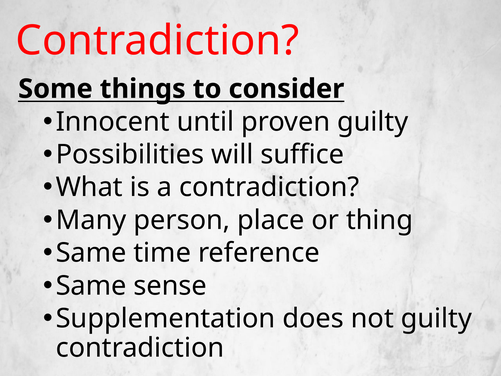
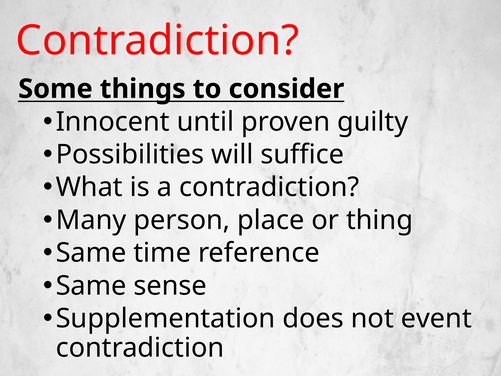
not guilty: guilty -> event (436, 318)
